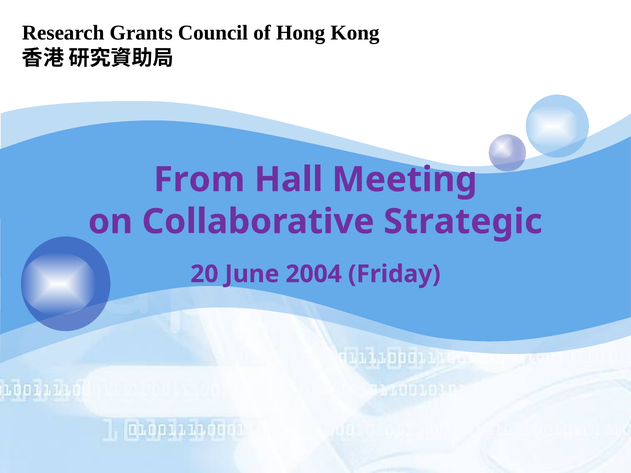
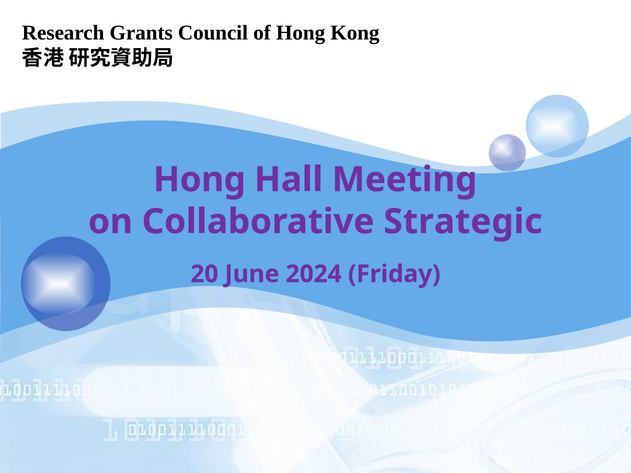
From: From -> Hong (200, 180)
2004: 2004 -> 2024 (314, 274)
